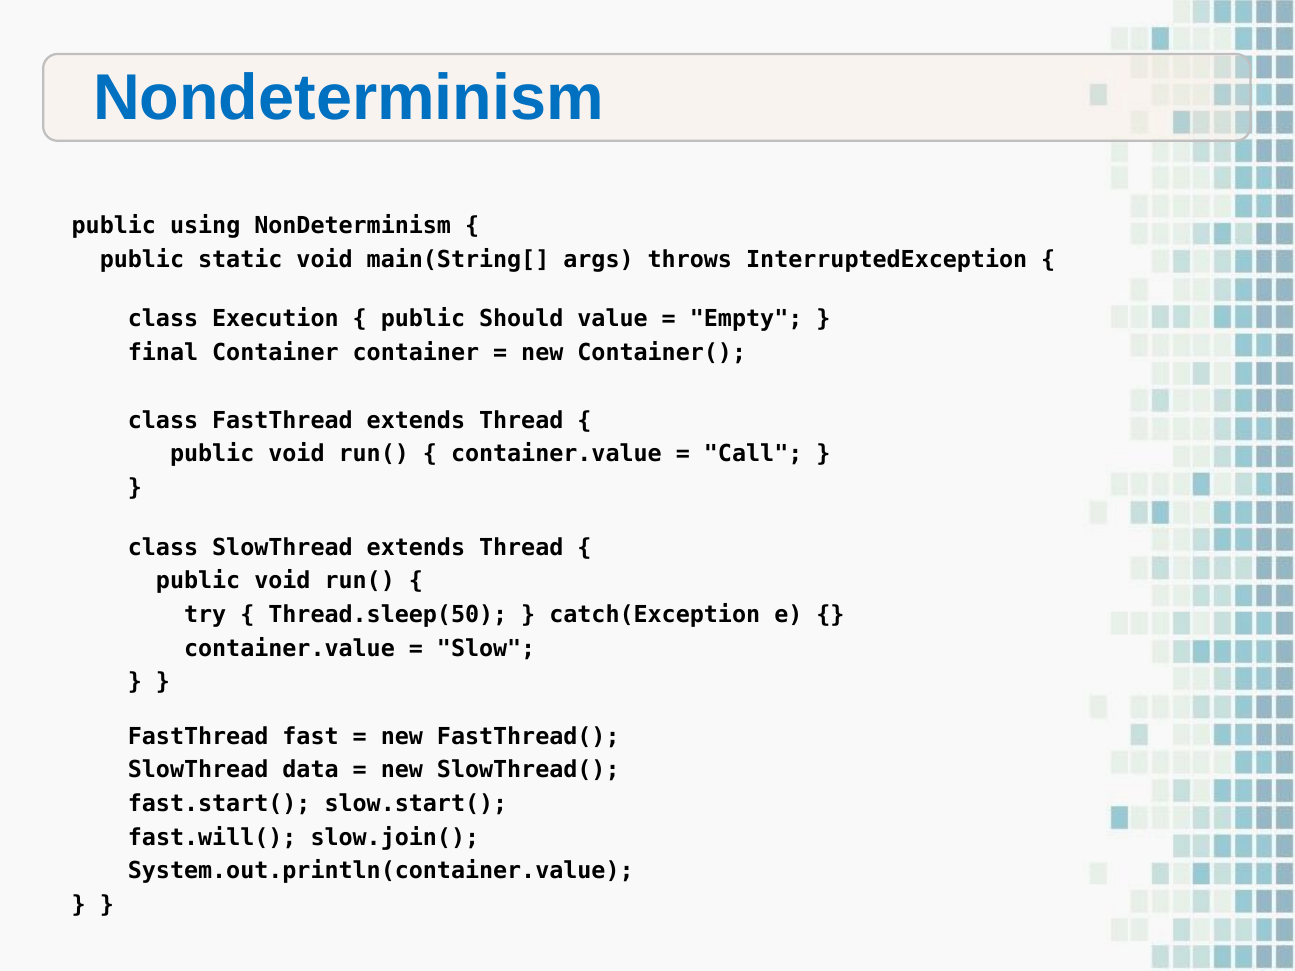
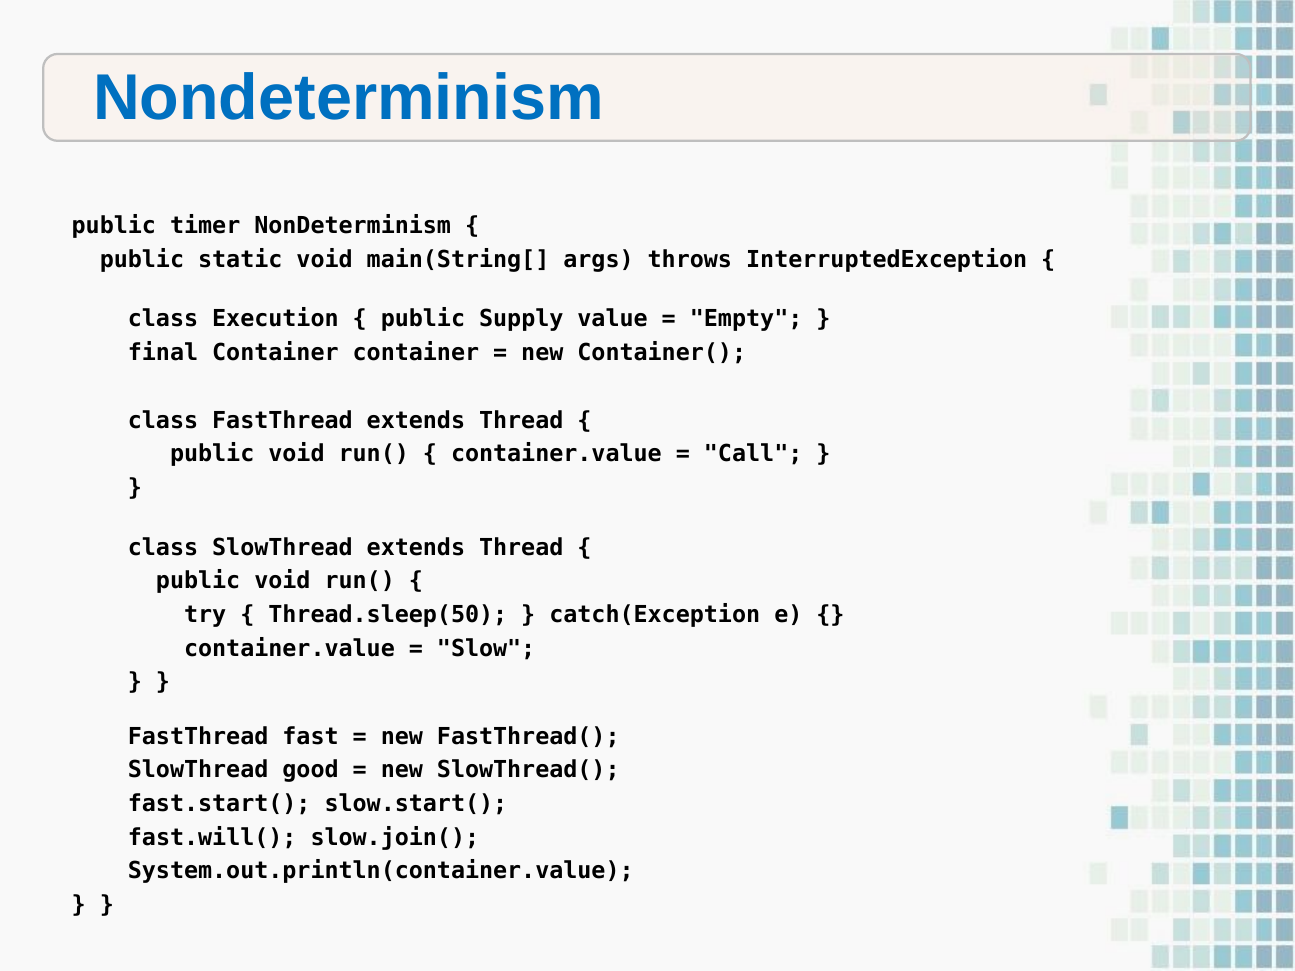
using: using -> timer (205, 226)
Should: Should -> Supply (521, 319)
data: data -> good (311, 770)
